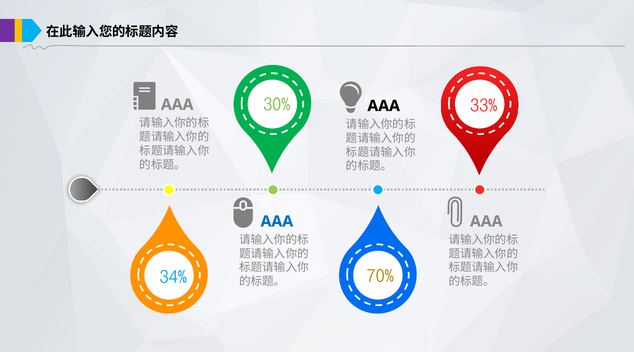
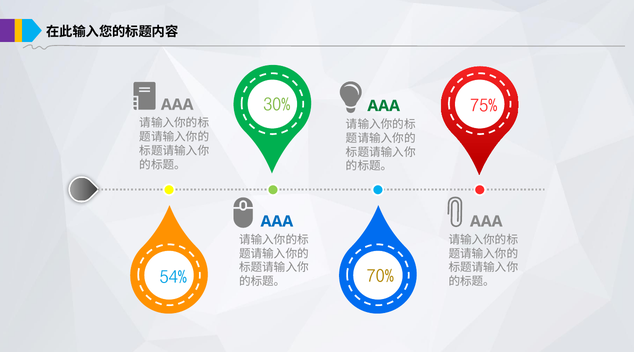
AAA colour: black -> green (384, 106)
33%: 33% -> 75% (484, 106)
34%: 34% -> 54% (173, 278)
